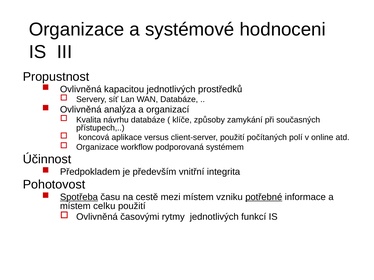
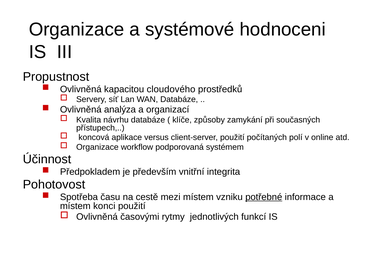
kapacitou jednotlivých: jednotlivých -> cloudového (171, 89)
Spotřeba underline: present -> none (79, 197)
celku: celku -> konci (104, 206)
